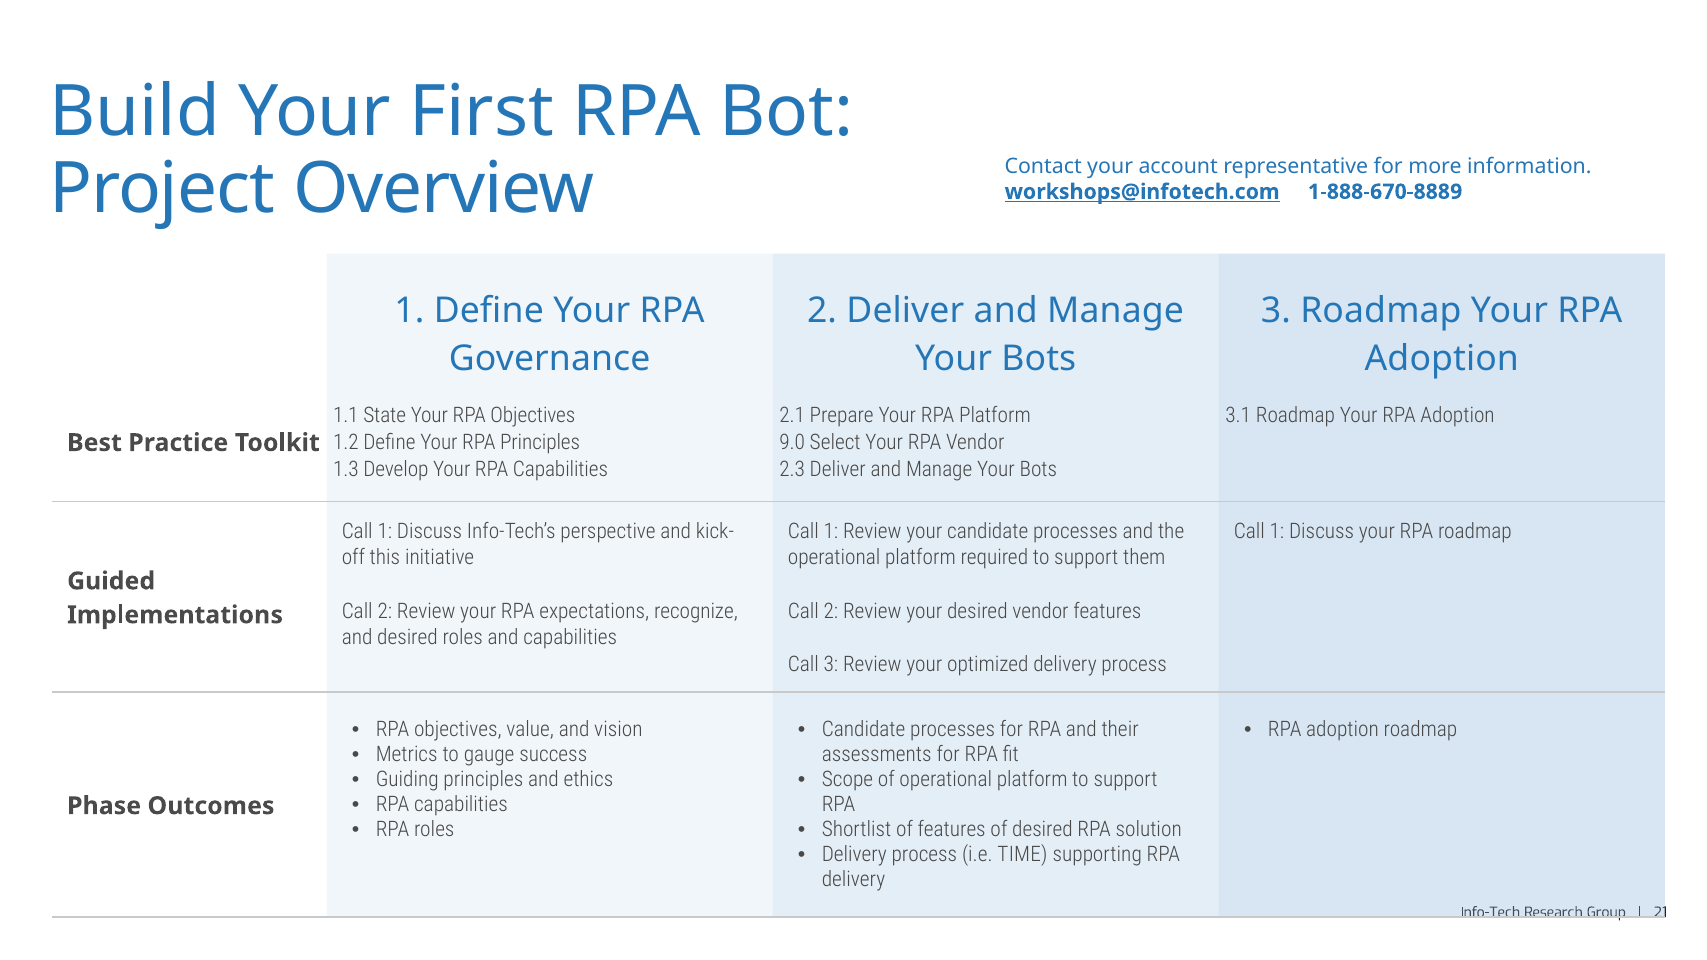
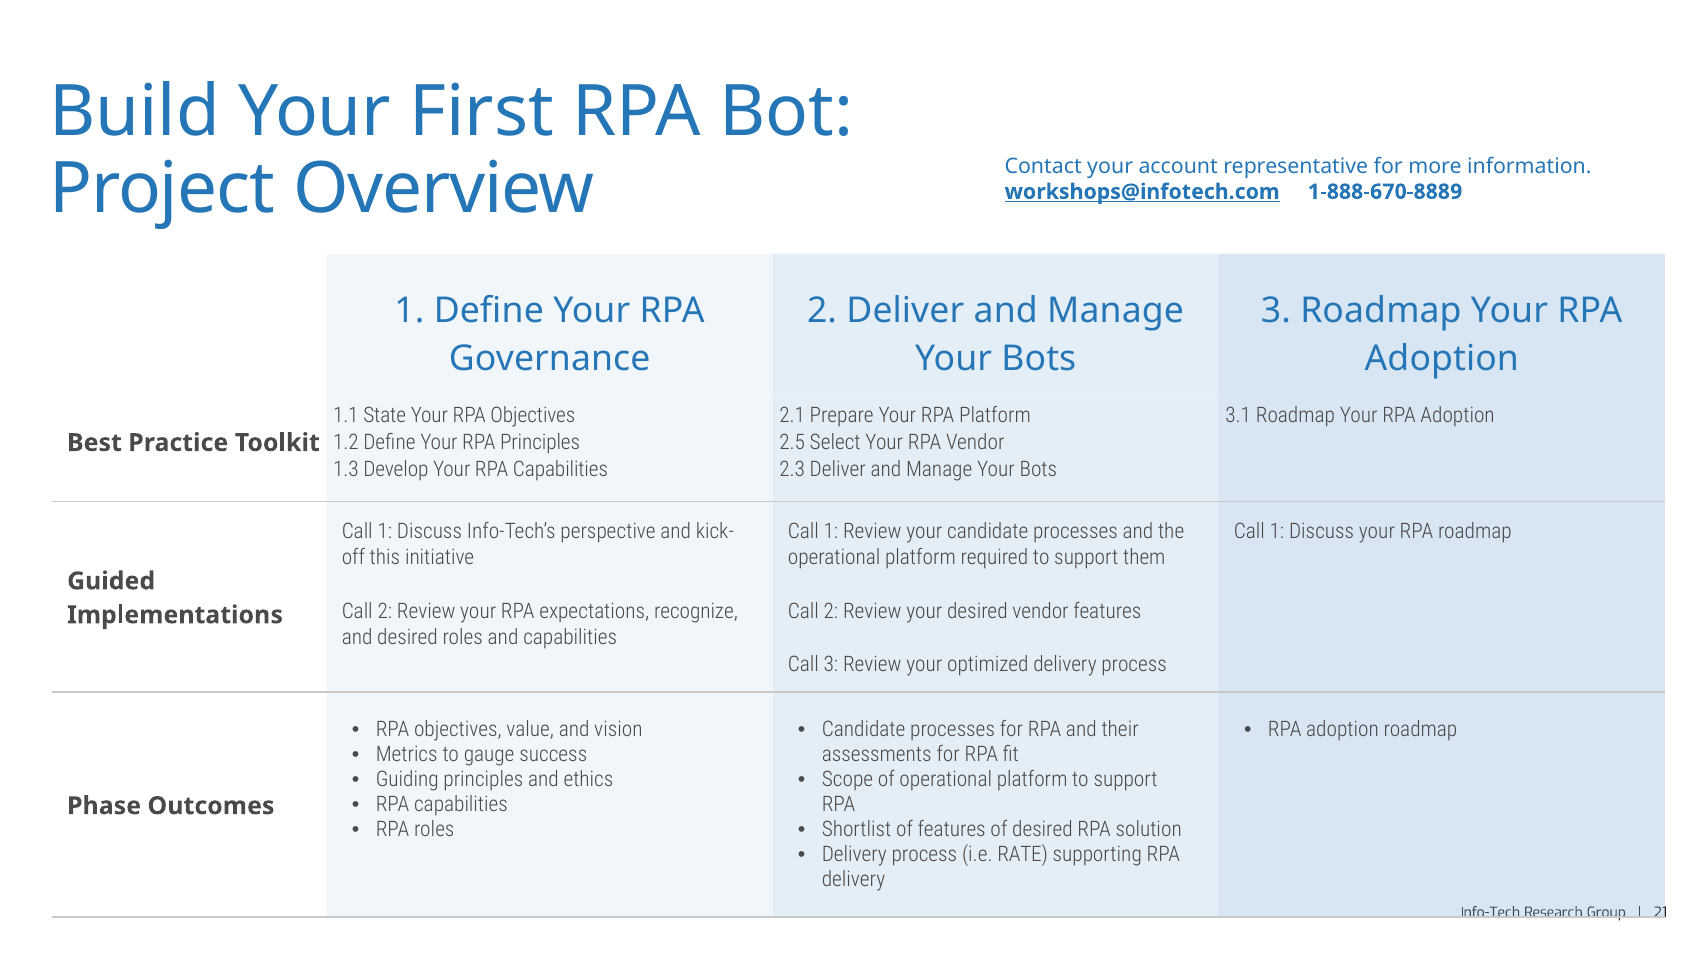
9.0: 9.0 -> 2.5 (792, 443)
TIME: TIME -> RATE (1023, 855)
